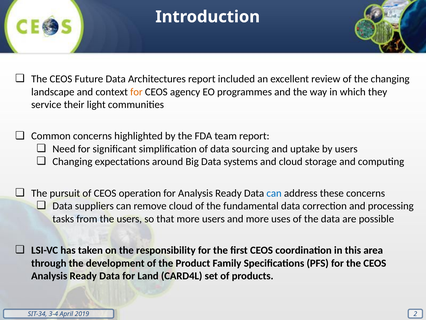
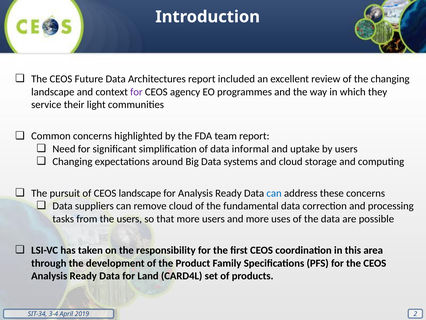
for colour: orange -> purple (136, 92)
sourcing: sourcing -> informal (250, 149)
CEOS operation: operation -> landscape (140, 193)
